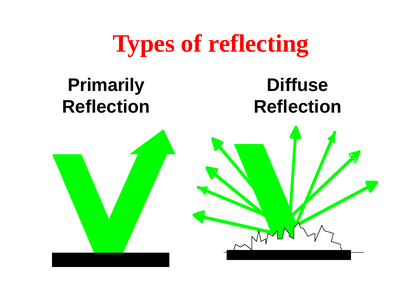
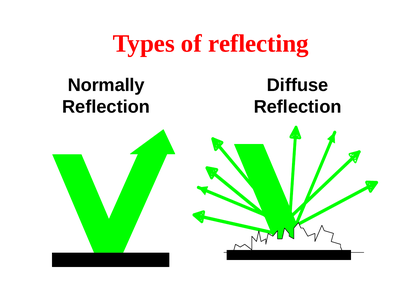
Primarily: Primarily -> Normally (106, 85)
